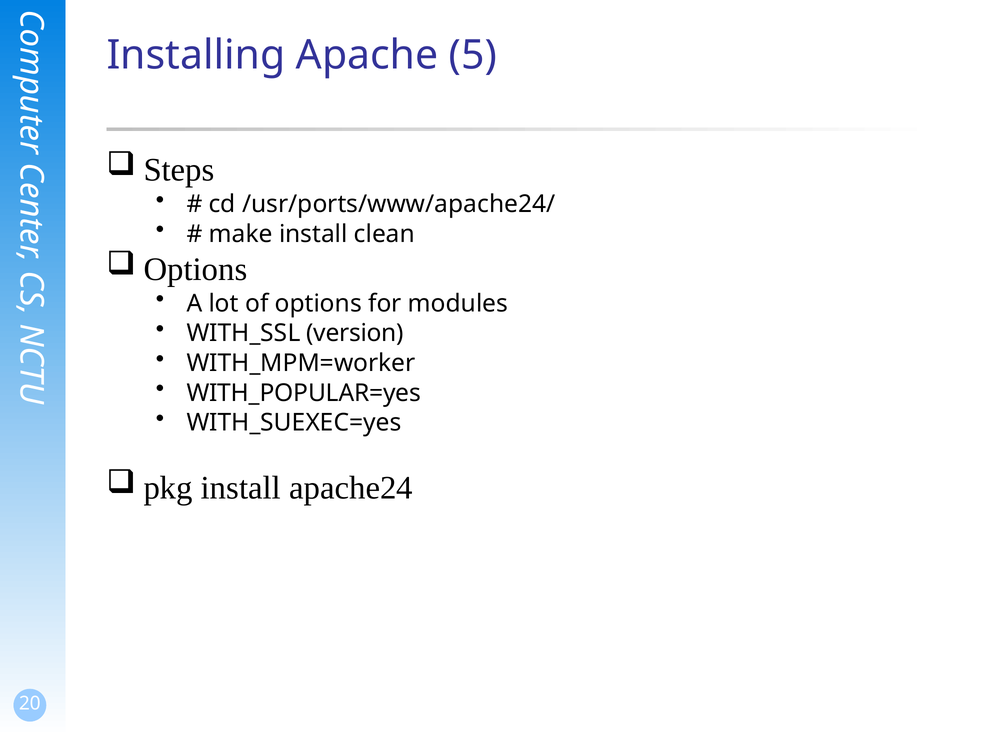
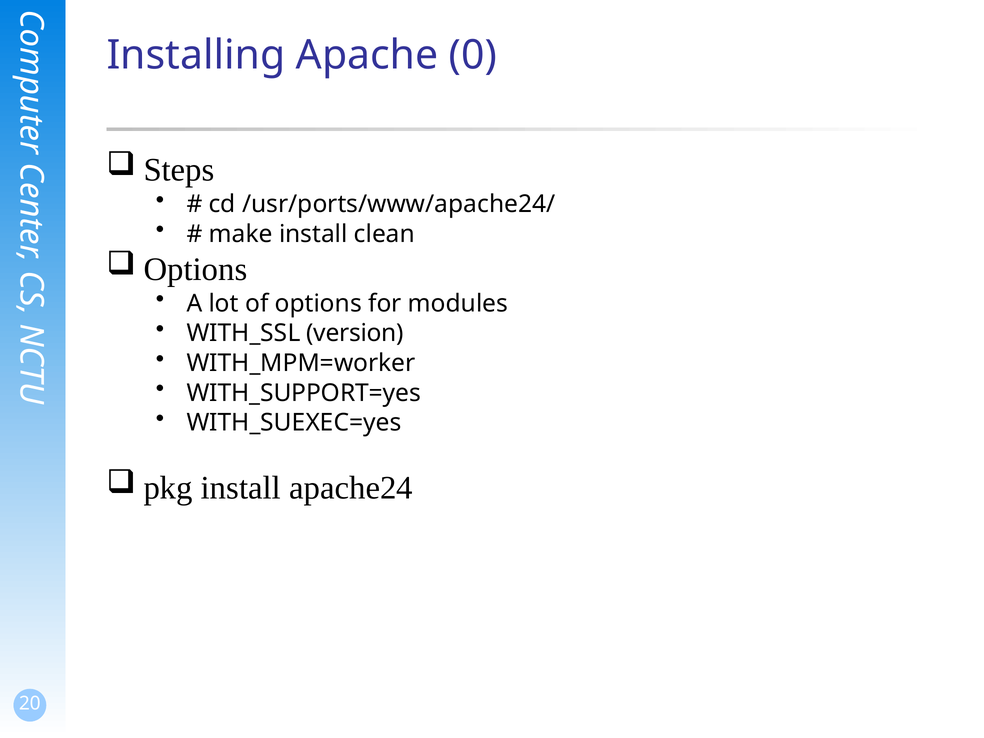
5: 5 -> 0 (473, 55)
WITH_POPULAR=yes: WITH_POPULAR=yes -> WITH_SUPPORT=yes (304, 393)
